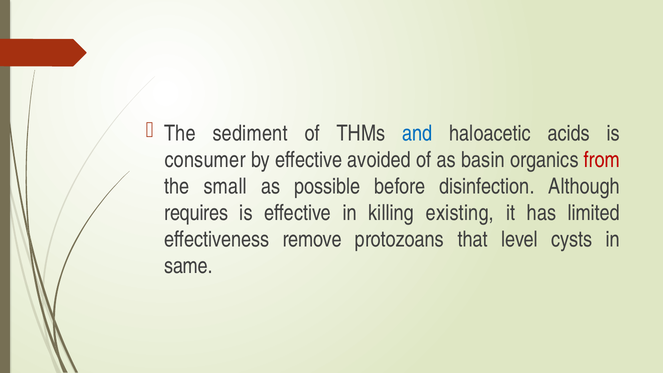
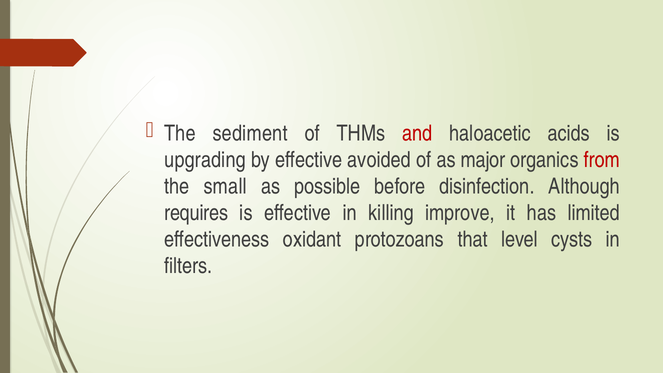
and colour: blue -> red (417, 133)
consumer: consumer -> upgrading (205, 160)
basin: basin -> major (483, 160)
existing: existing -> improve (460, 213)
remove: remove -> oxidant (312, 239)
same: same -> filters (188, 266)
